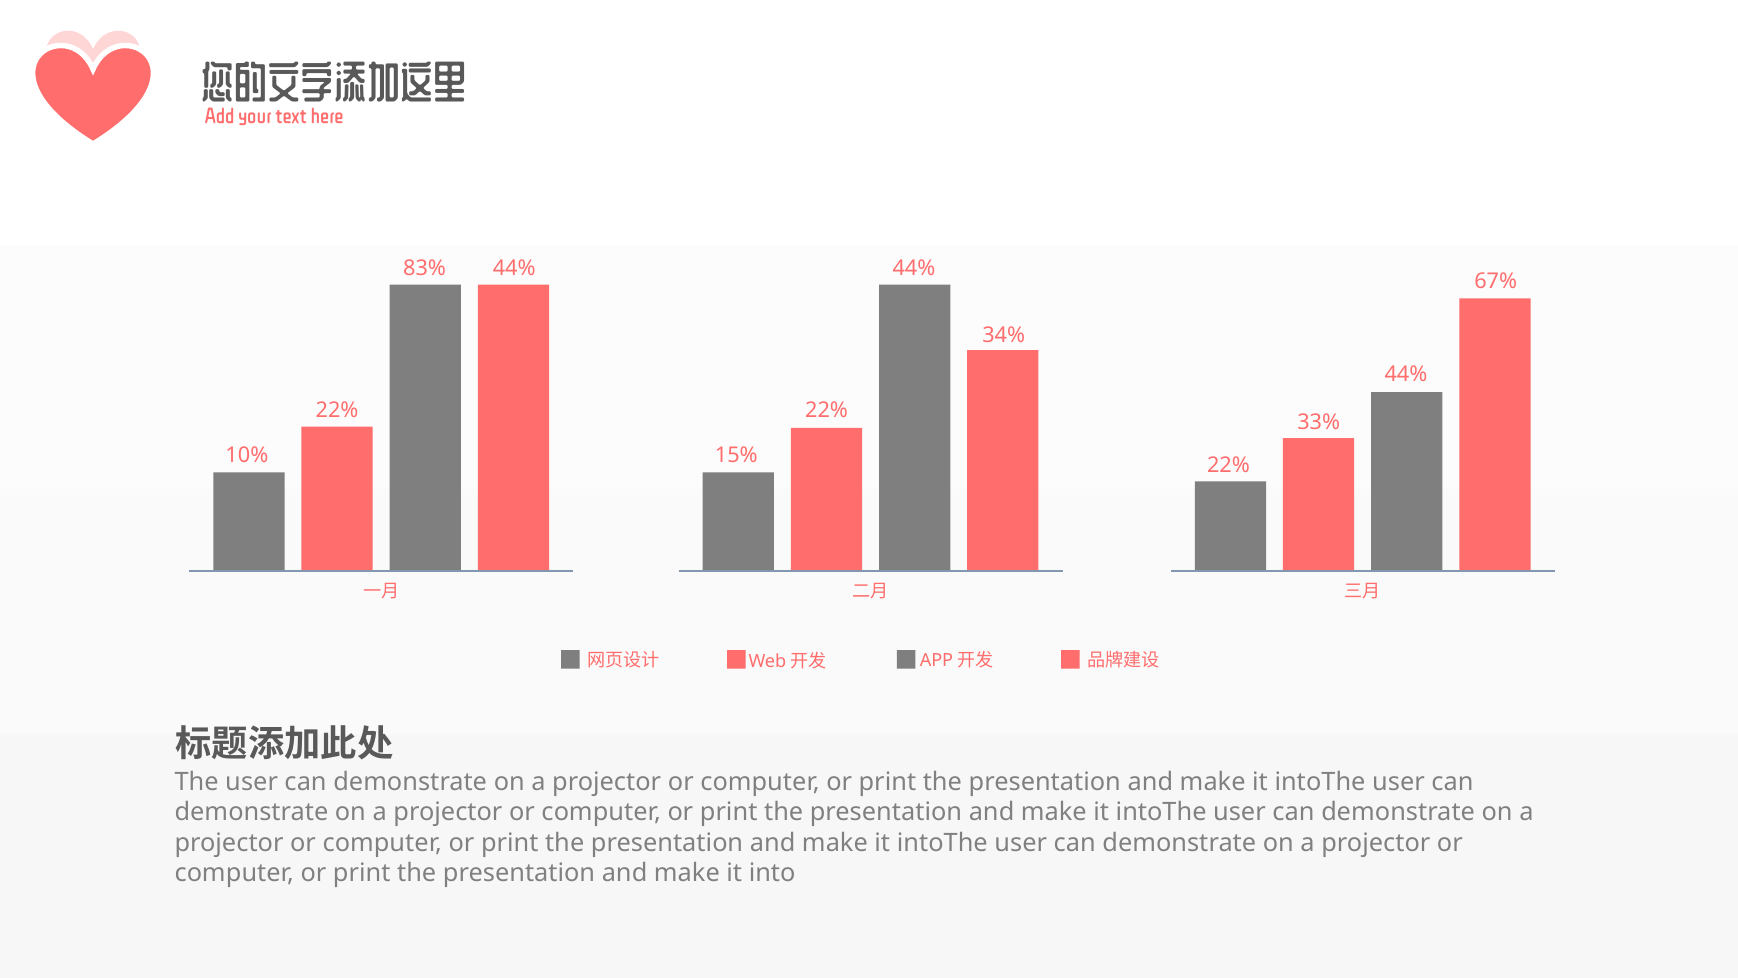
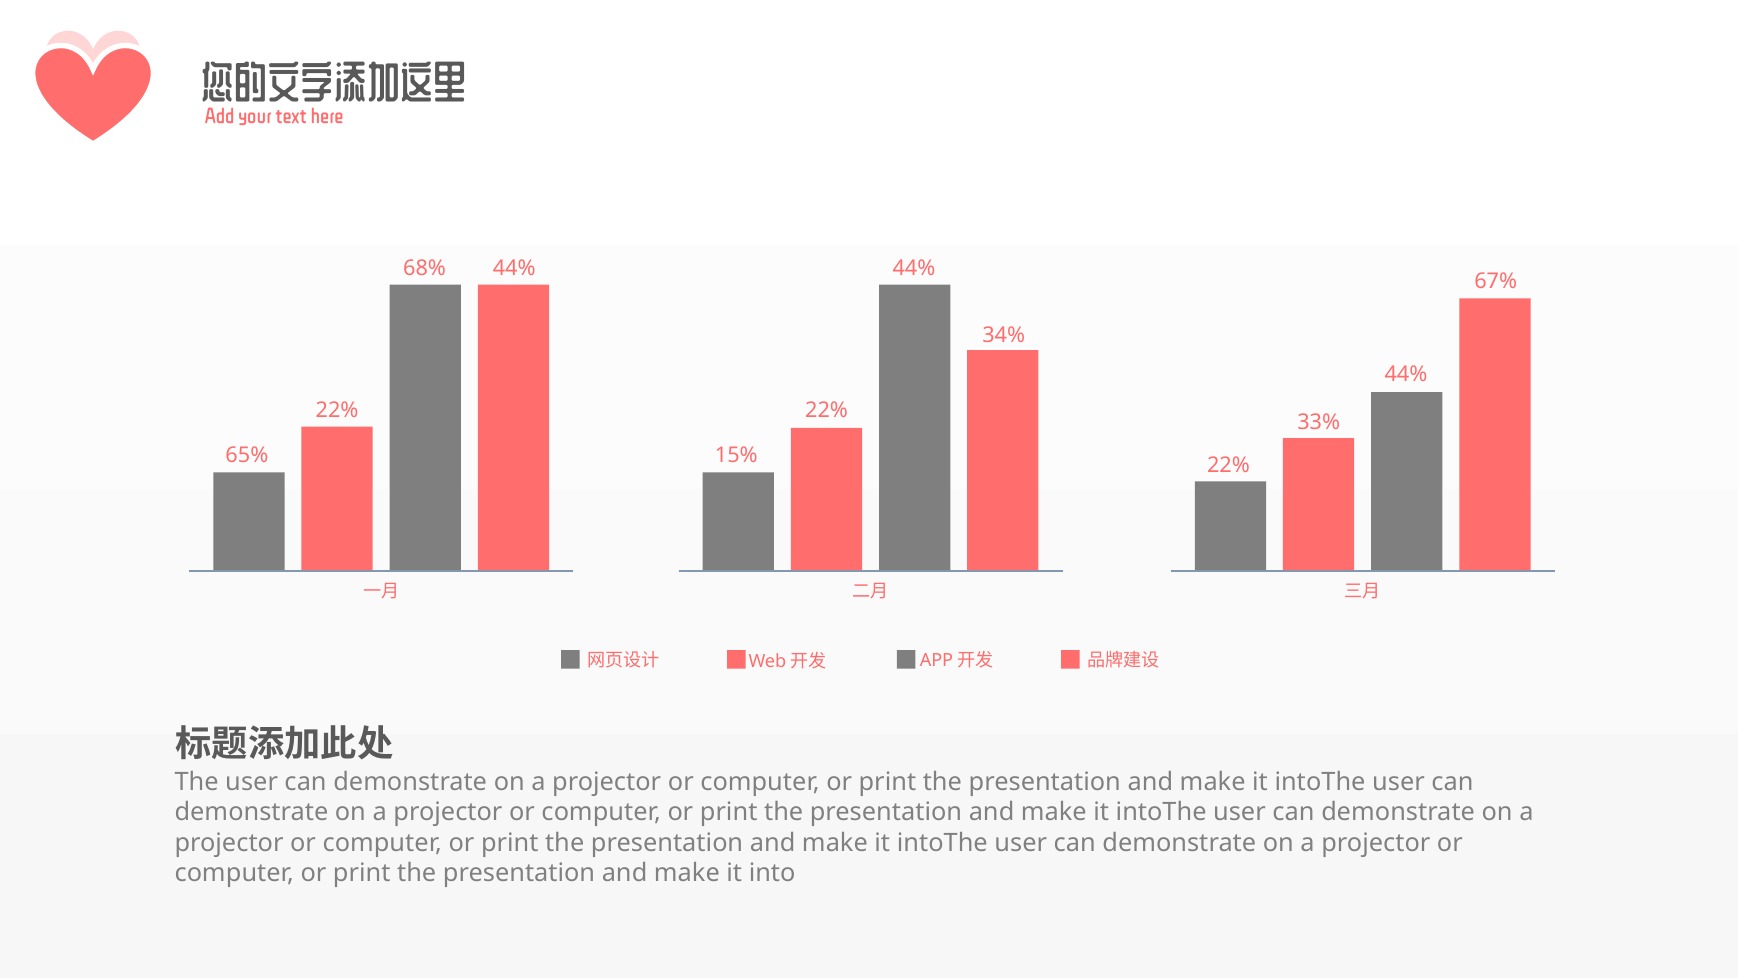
83%: 83% -> 68% (425, 268)
10%: 10% -> 65% (247, 455)
